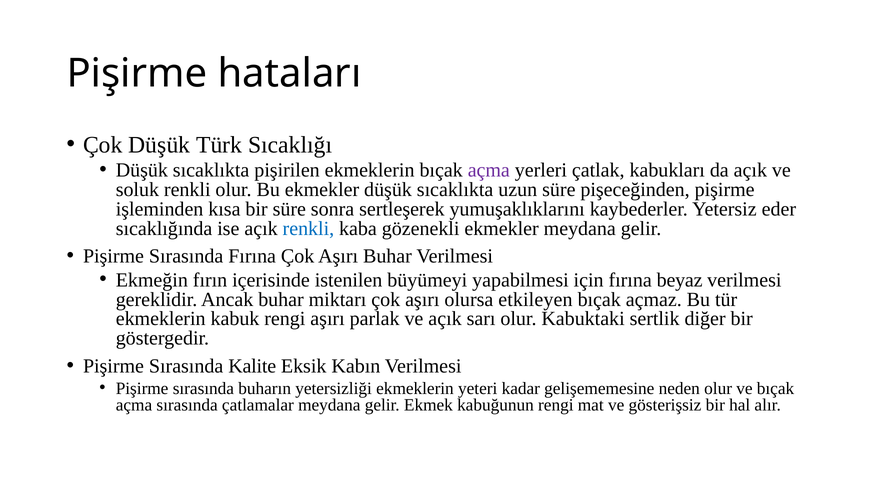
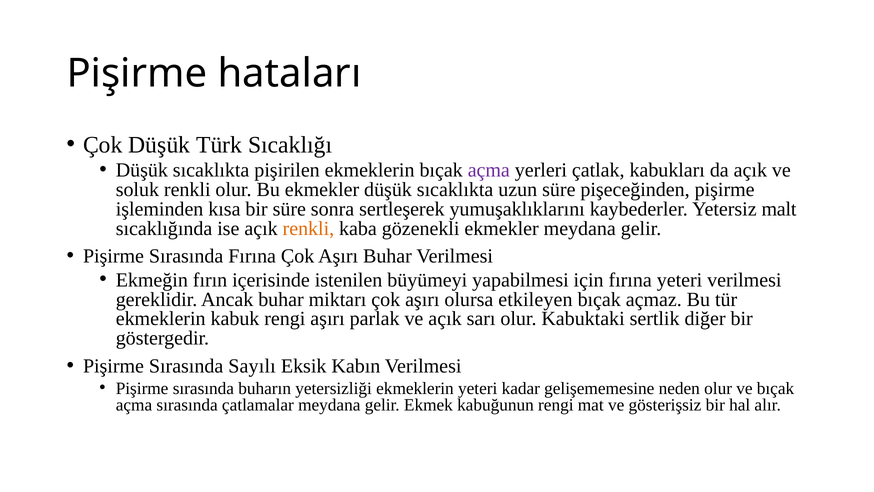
eder: eder -> malt (779, 209)
renkli colour: blue -> orange (308, 229)
fırına beyaz: beyaz -> yeteri (680, 280)
Kalite: Kalite -> Sayılı (252, 366)
